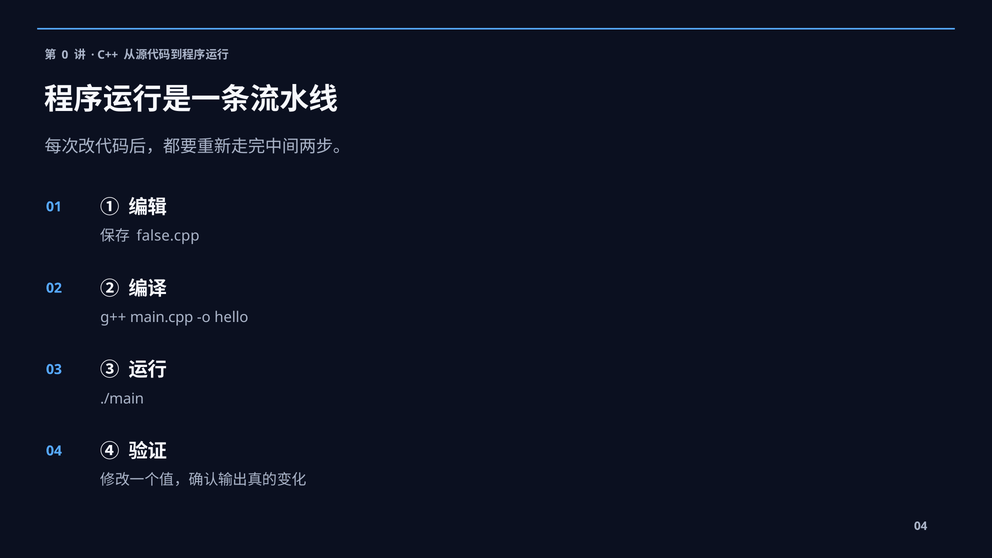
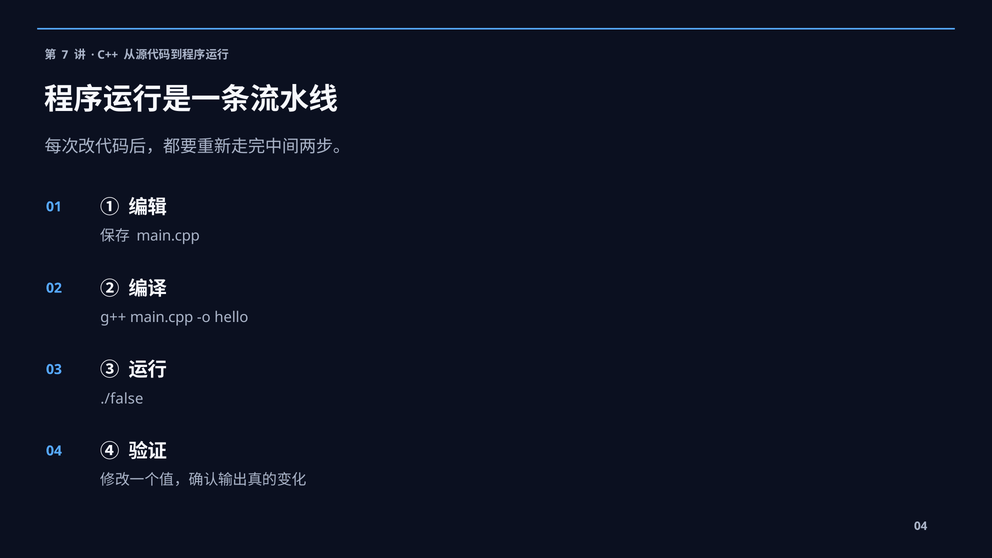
0: 0 -> 7 (65, 55)
false.cpp: false.cpp -> main.cpp (168, 236)
./main: ./main -> ./false (122, 399)
